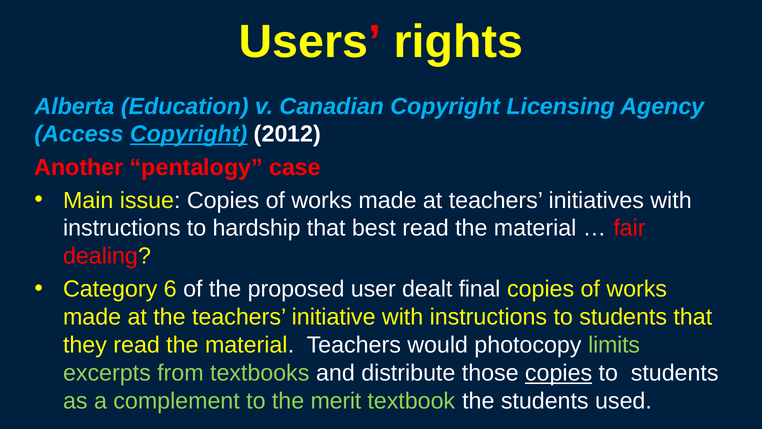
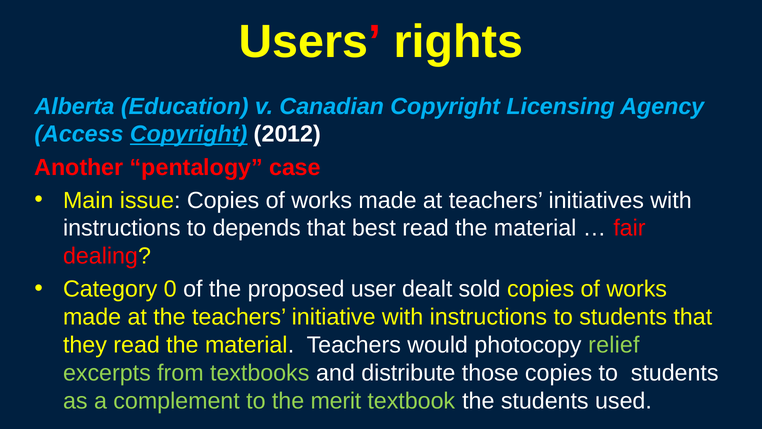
hardship: hardship -> depends (257, 228)
6: 6 -> 0 (170, 289)
final: final -> sold (480, 289)
limits: limits -> relief (614, 345)
copies underline: present -> none (559, 373)
